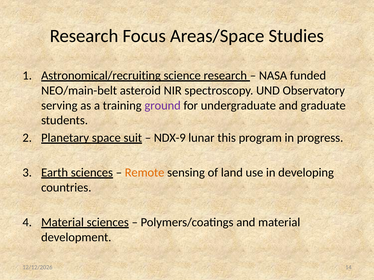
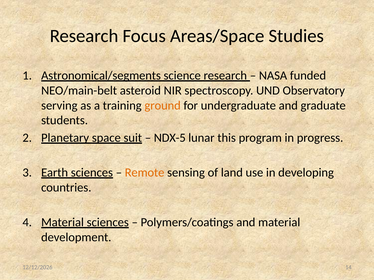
Astronomical/recruiting: Astronomical/recruiting -> Astronomical/segments (101, 76)
ground colour: purple -> orange (163, 106)
NDX-9: NDX-9 -> NDX-5 (170, 138)
